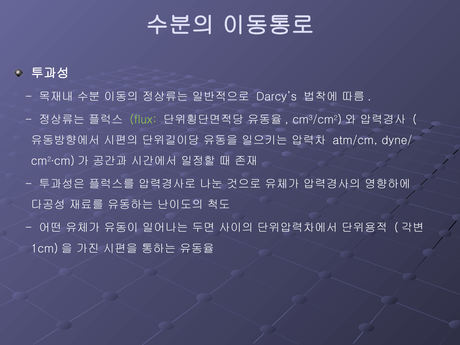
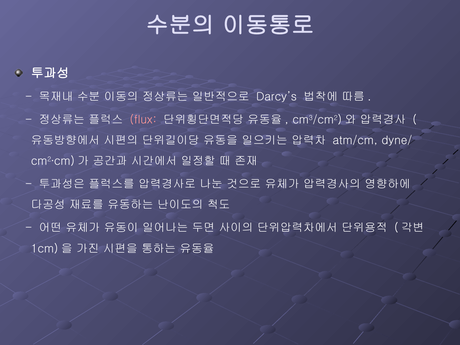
flux colour: light green -> pink (143, 120)
